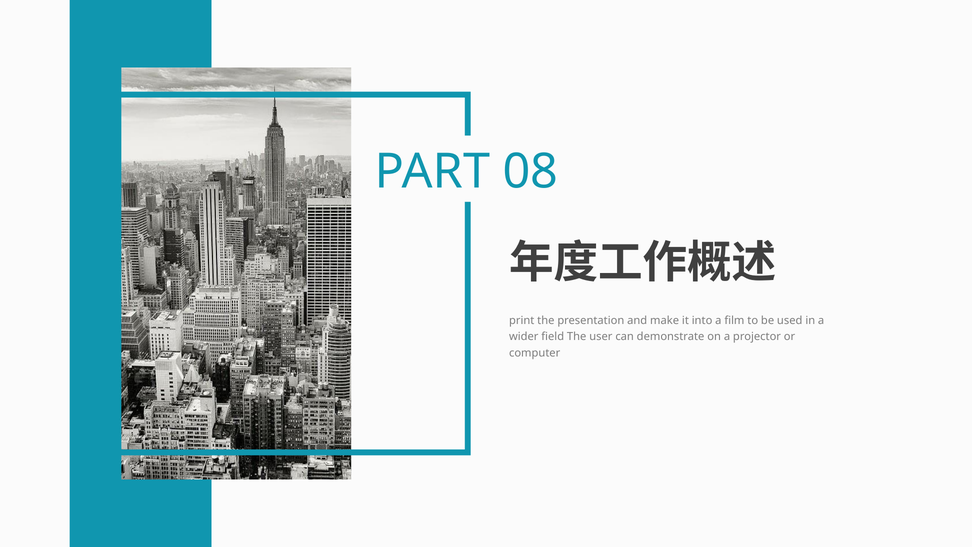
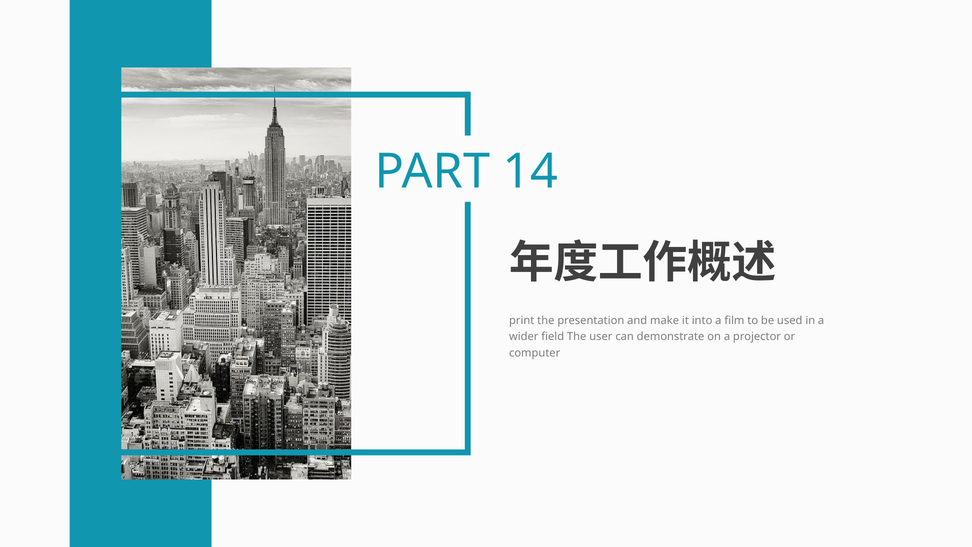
08: 08 -> 14 (530, 172)
